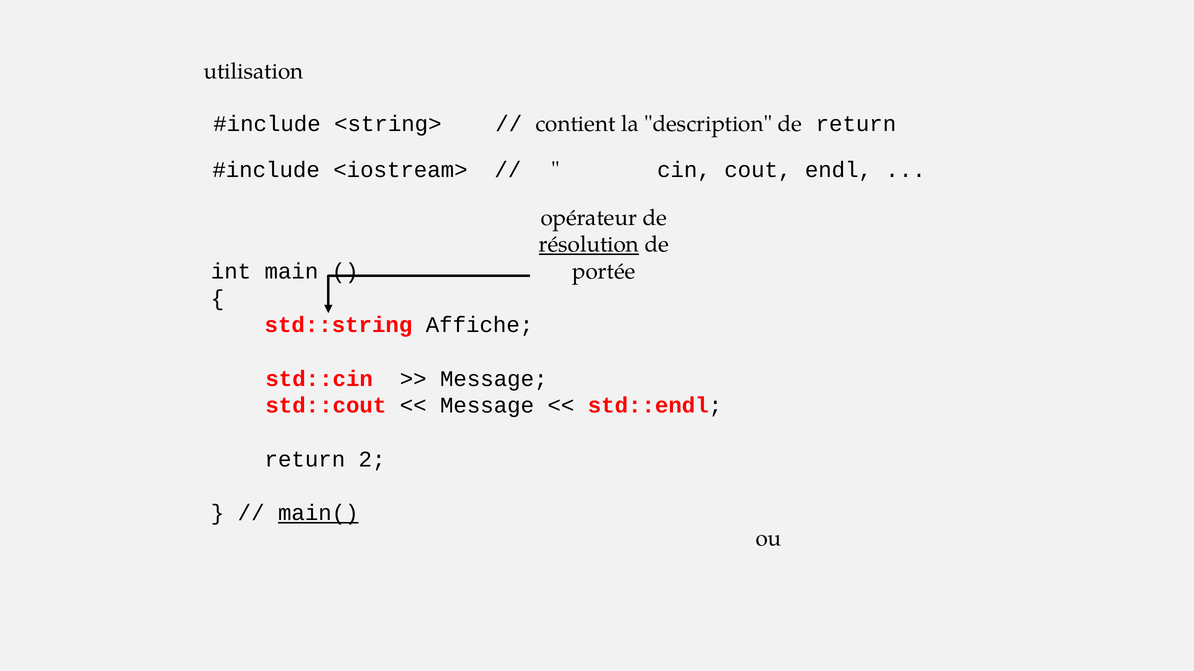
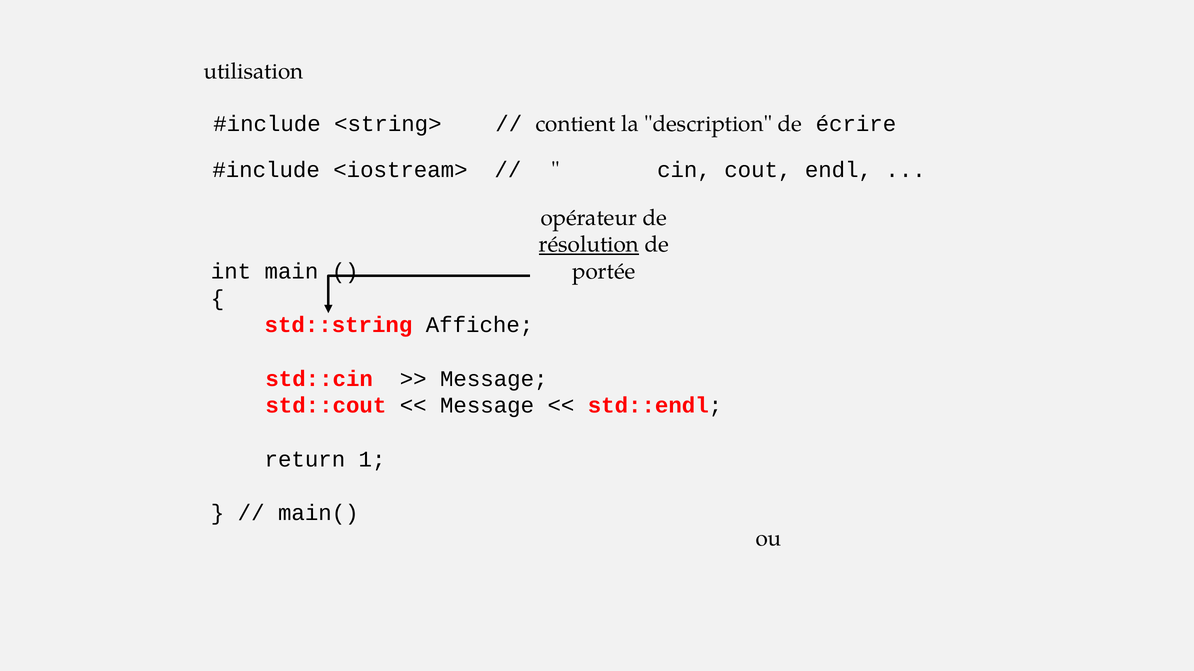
de return: return -> écrire (856, 124)
2: 2 -> 1 (372, 460)
main( underline: present -> none (318, 513)
